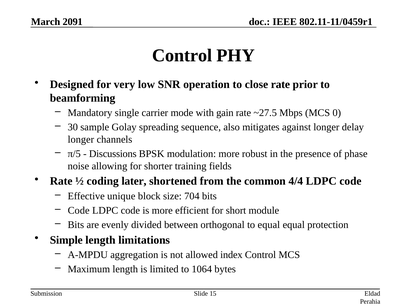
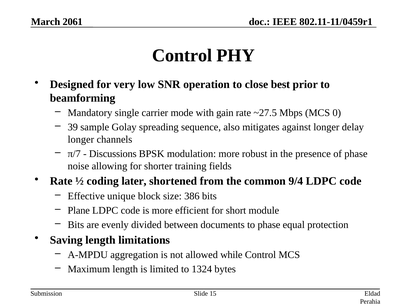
2091: 2091 -> 2061 (73, 22)
close rate: rate -> best (280, 84)
30: 30 -> 39 (73, 127)
π/5: π/5 -> π/7 (74, 153)
4/4: 4/4 -> 9/4 (296, 181)
704: 704 -> 386 (192, 196)
Code: Code -> Plane (79, 210)
orthogonal: orthogonal -> documents (223, 224)
to equal: equal -> phase (269, 224)
Simple: Simple -> Saving (66, 239)
index: index -> while (231, 254)
1064: 1064 -> 1324 (202, 268)
